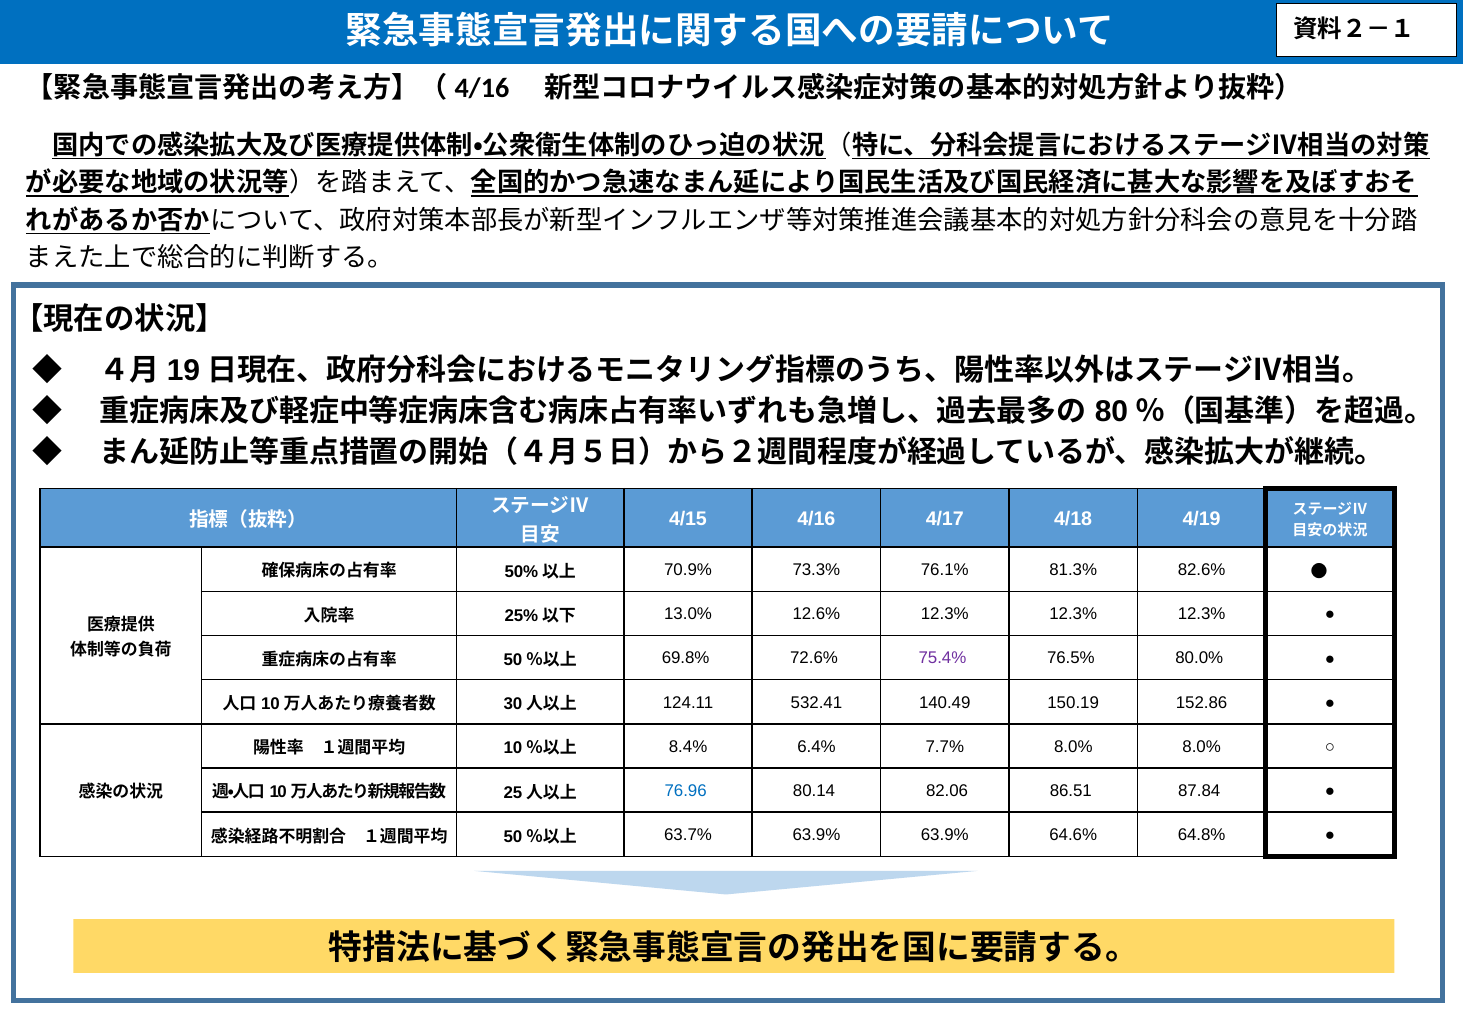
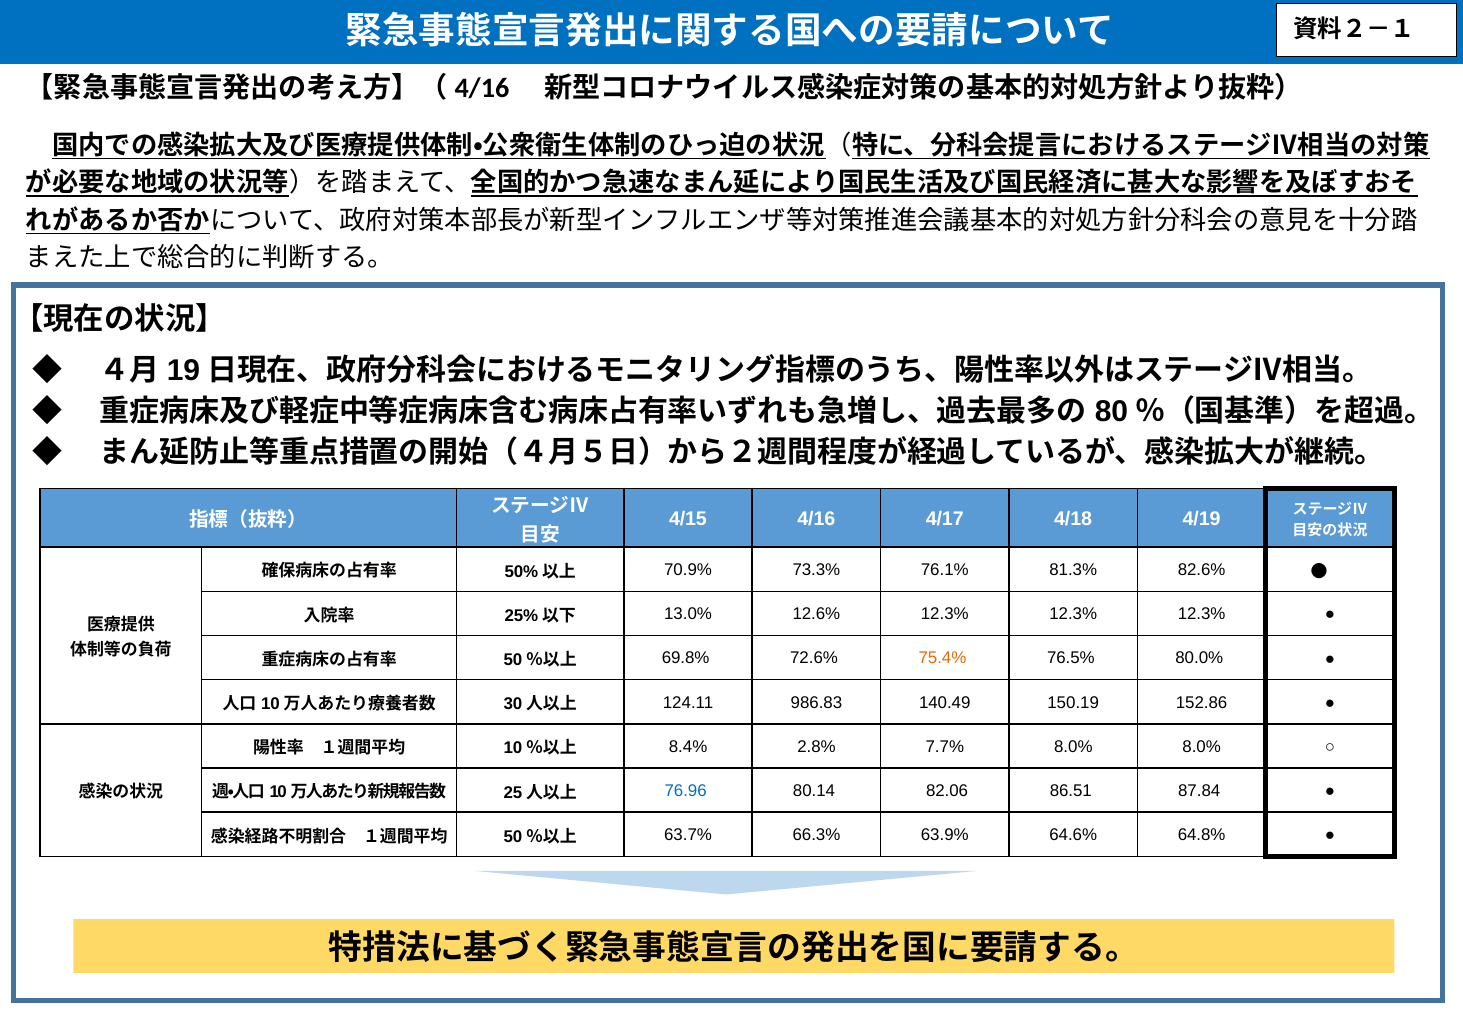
75.4% colour: purple -> orange (942, 658)
532.41: 532.41 -> 986.83 (816, 702)
6.4%: 6.4% -> 2.8% (817, 747)
63.7% 63.9%: 63.9% -> 66.3% (816, 835)
